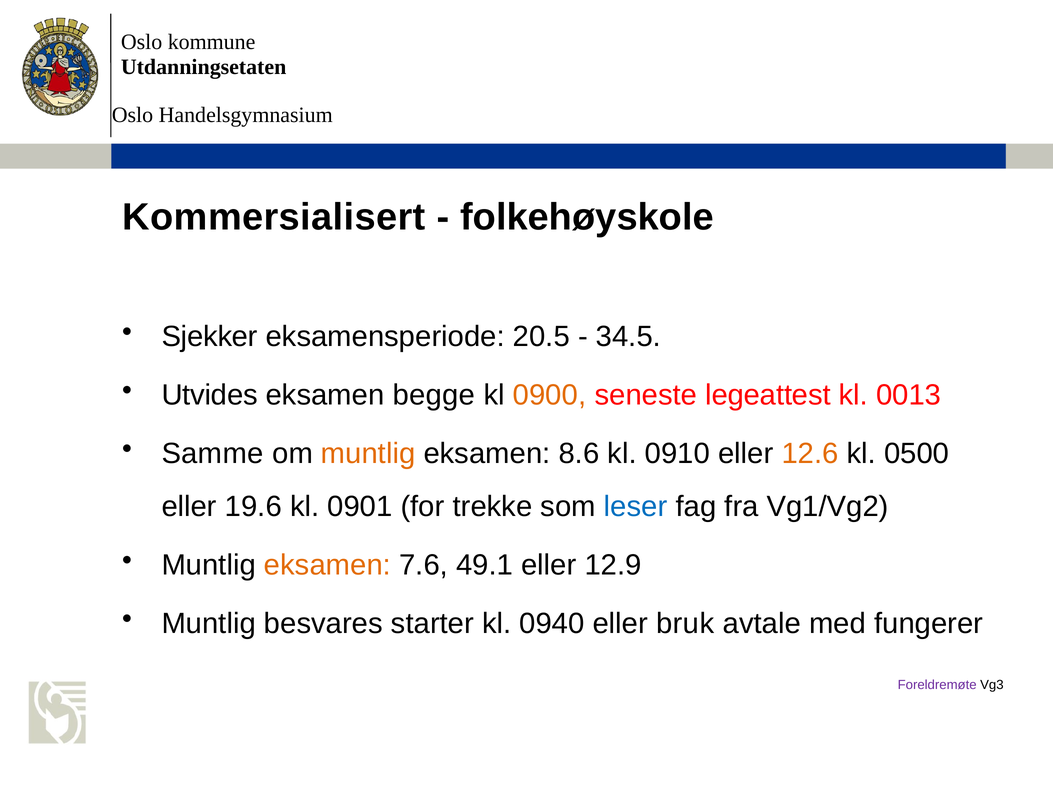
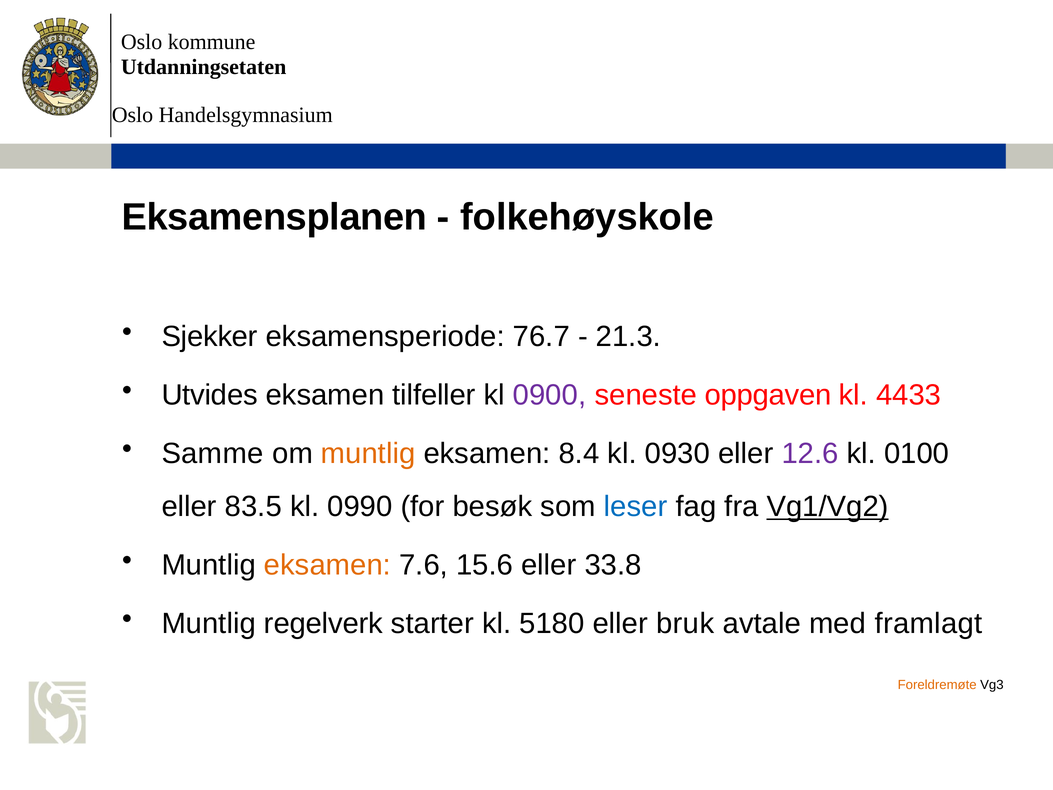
Kommersialisert: Kommersialisert -> Eksamensplanen (274, 217)
20.5: 20.5 -> 76.7 (541, 337)
34.5: 34.5 -> 21.3 (628, 337)
begge: begge -> tilfeller (434, 395)
0900 colour: orange -> purple (550, 395)
legeattest: legeattest -> oppgaven (768, 395)
0013: 0013 -> 4433 (909, 395)
8.6: 8.6 -> 8.4 (579, 454)
0910: 0910 -> 0930 (677, 454)
12.6 colour: orange -> purple (810, 454)
0500: 0500 -> 0100 (917, 454)
19.6: 19.6 -> 83.5 (253, 506)
0901: 0901 -> 0990 (360, 506)
trekke: trekke -> besøk (493, 506)
Vg1/Vg2 underline: none -> present (828, 506)
49.1: 49.1 -> 15.6 (485, 565)
12.9: 12.9 -> 33.8 (613, 565)
besvares: besvares -> regelverk (323, 624)
0940: 0940 -> 5180 (552, 624)
fungerer: fungerer -> framlagt (929, 624)
Foreldremøte colour: purple -> orange (937, 684)
